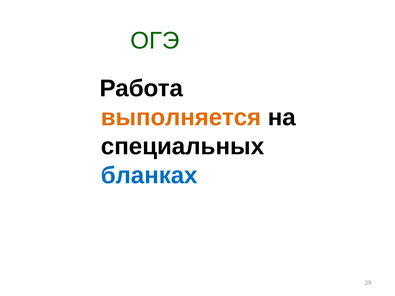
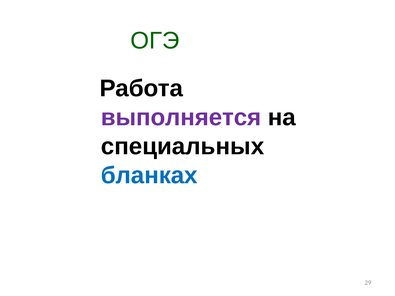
выполняется colour: orange -> purple (181, 118)
